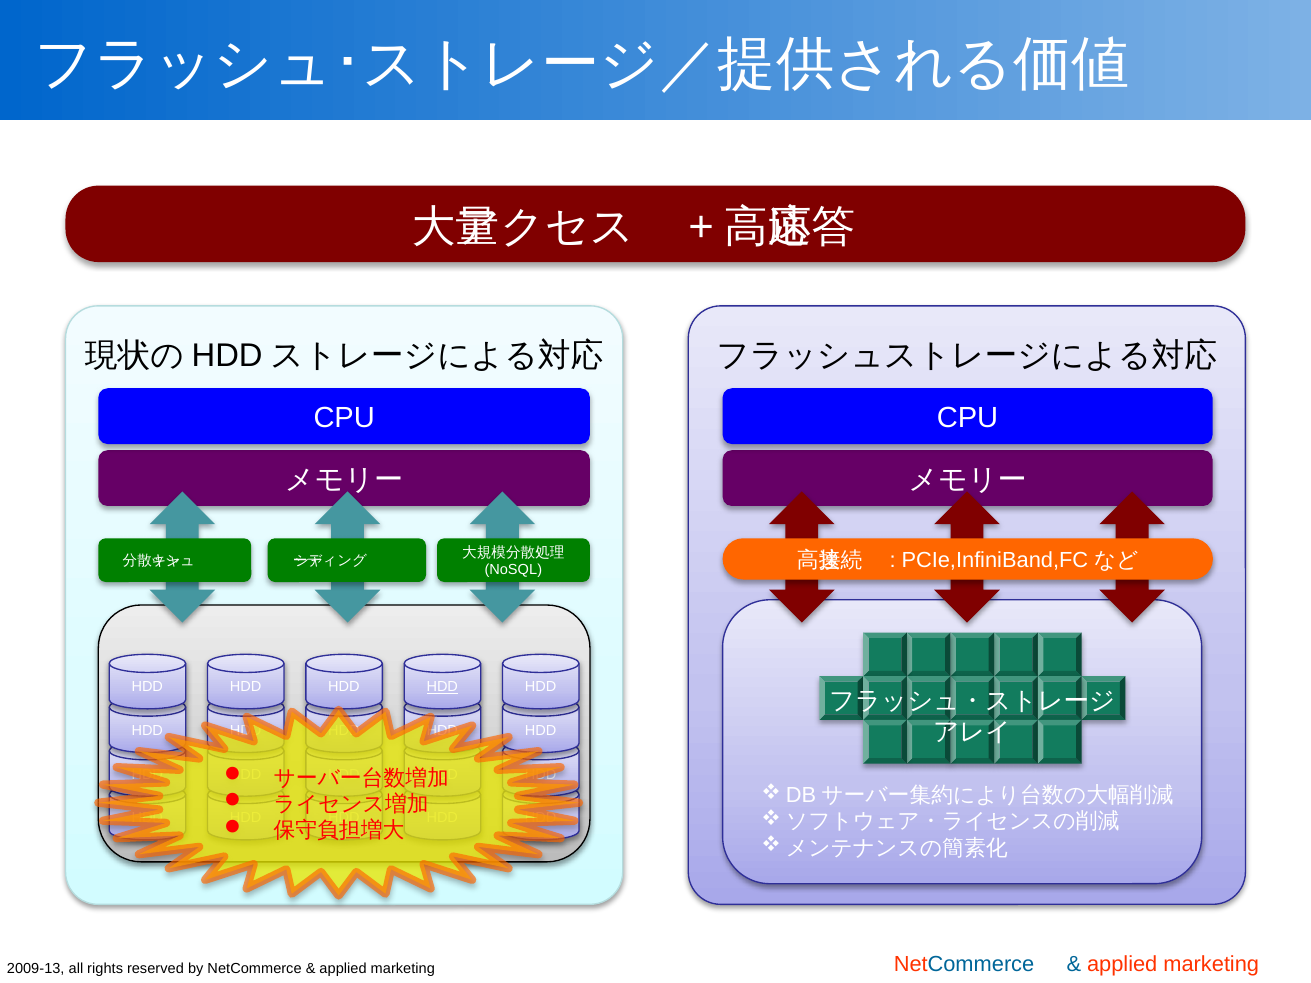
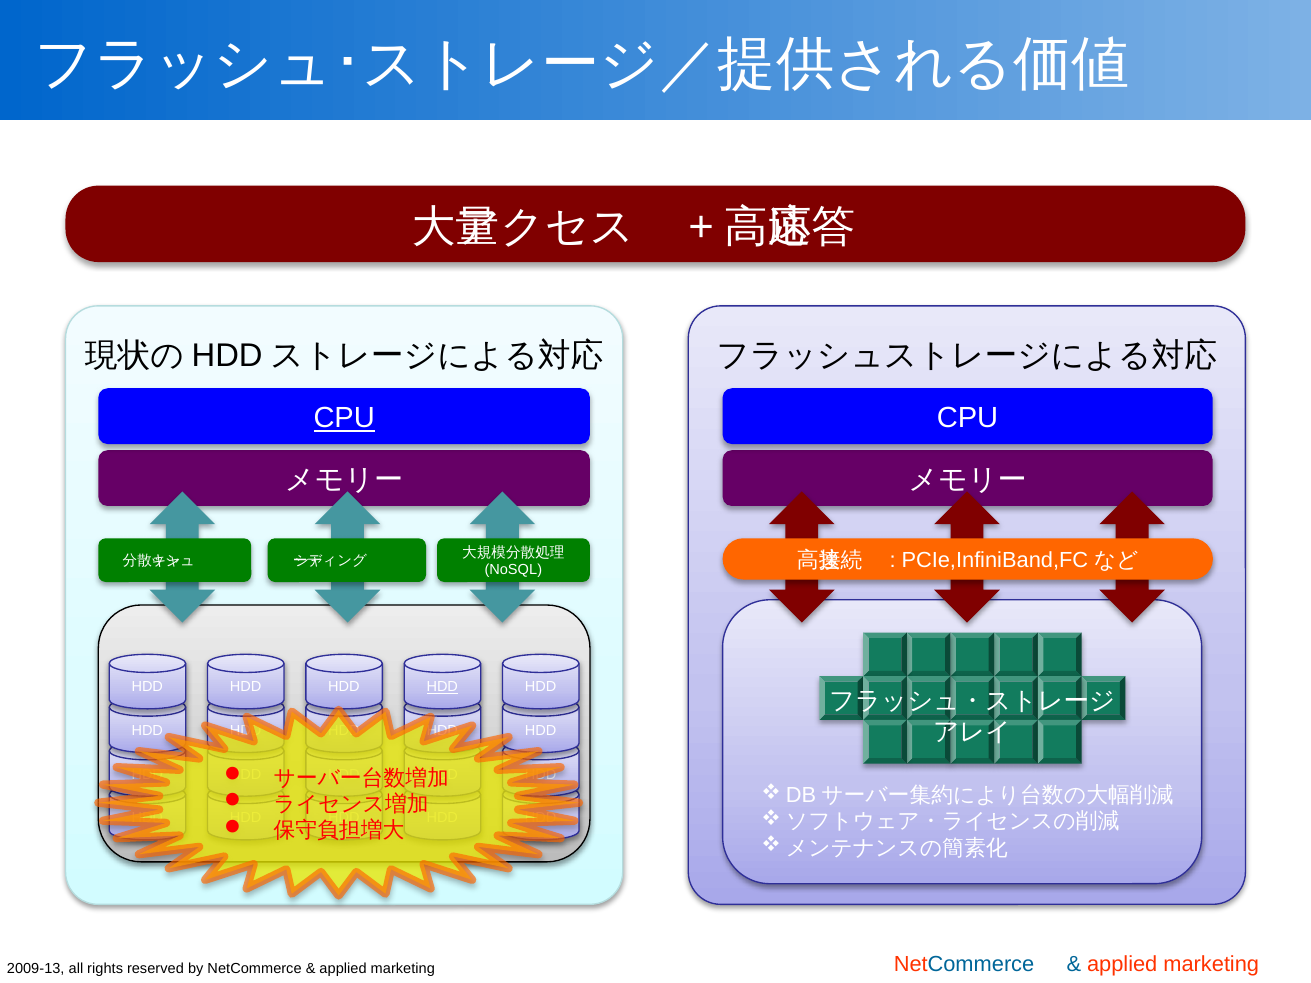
CPU underline: none -> present (344, 418)
